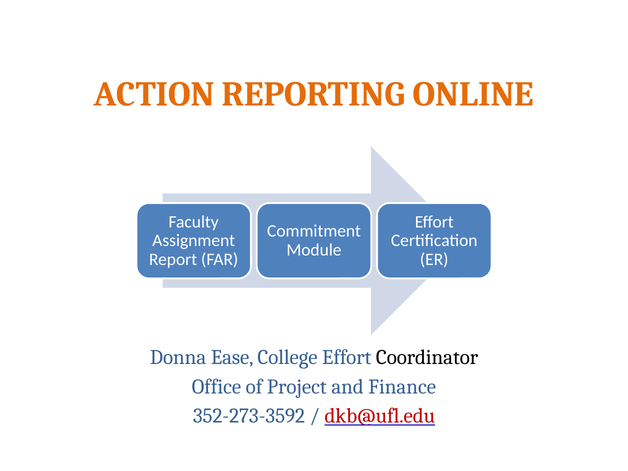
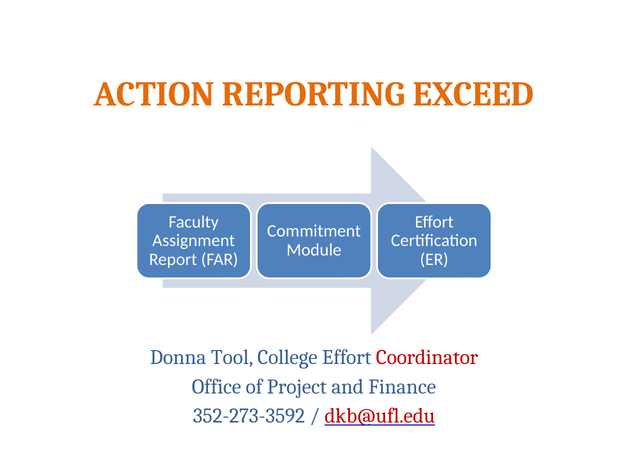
ONLINE: ONLINE -> EXCEED (473, 94)
Ease: Ease -> Tool (232, 357)
Coordinator colour: black -> red (427, 357)
